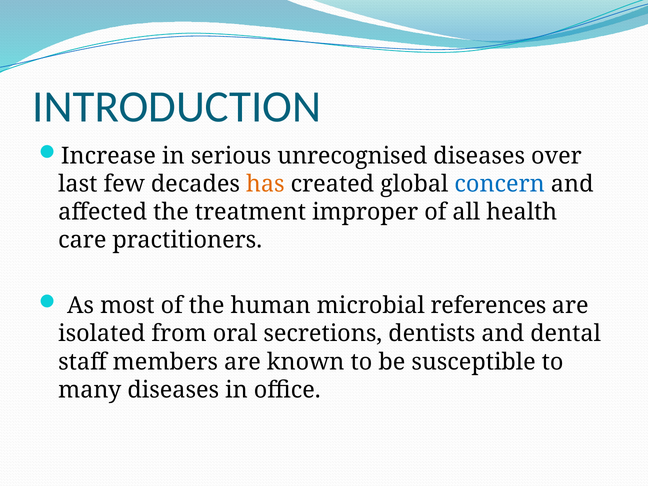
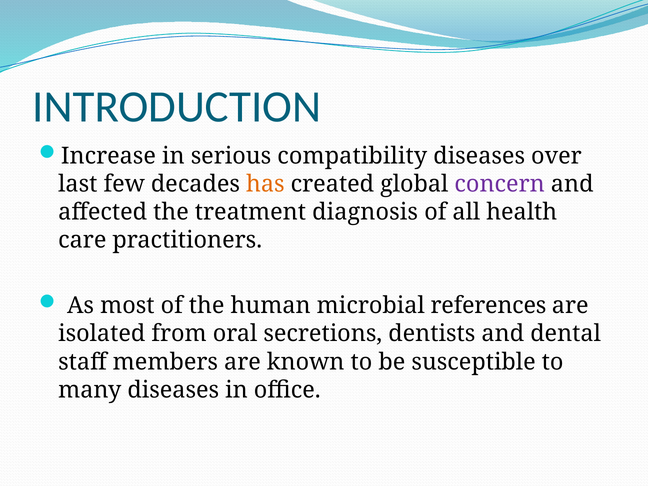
unrecognised: unrecognised -> compatibility (352, 156)
concern colour: blue -> purple (500, 184)
improper: improper -> diagnosis (365, 212)
